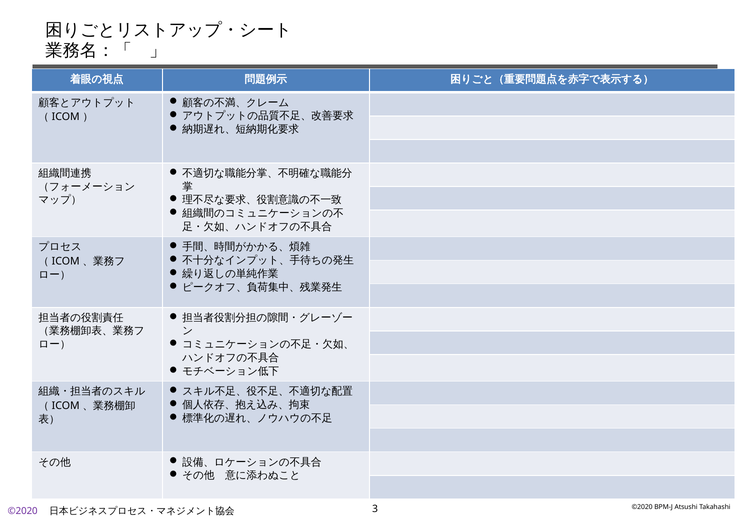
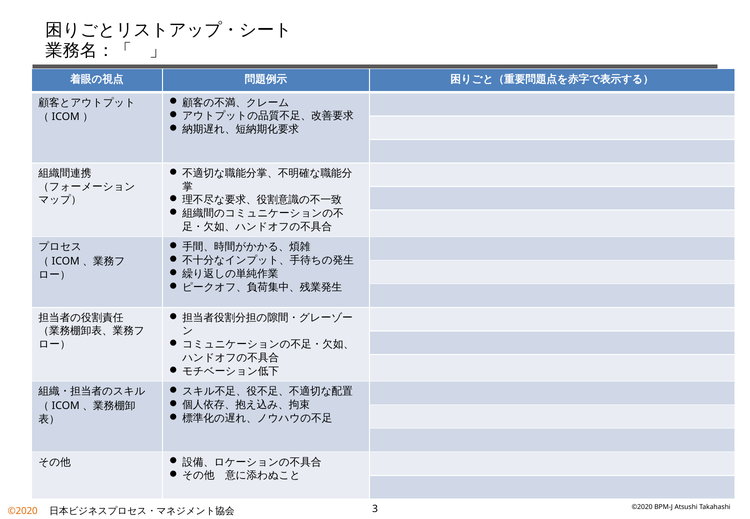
©2020 colour: purple -> orange (23, 511)
